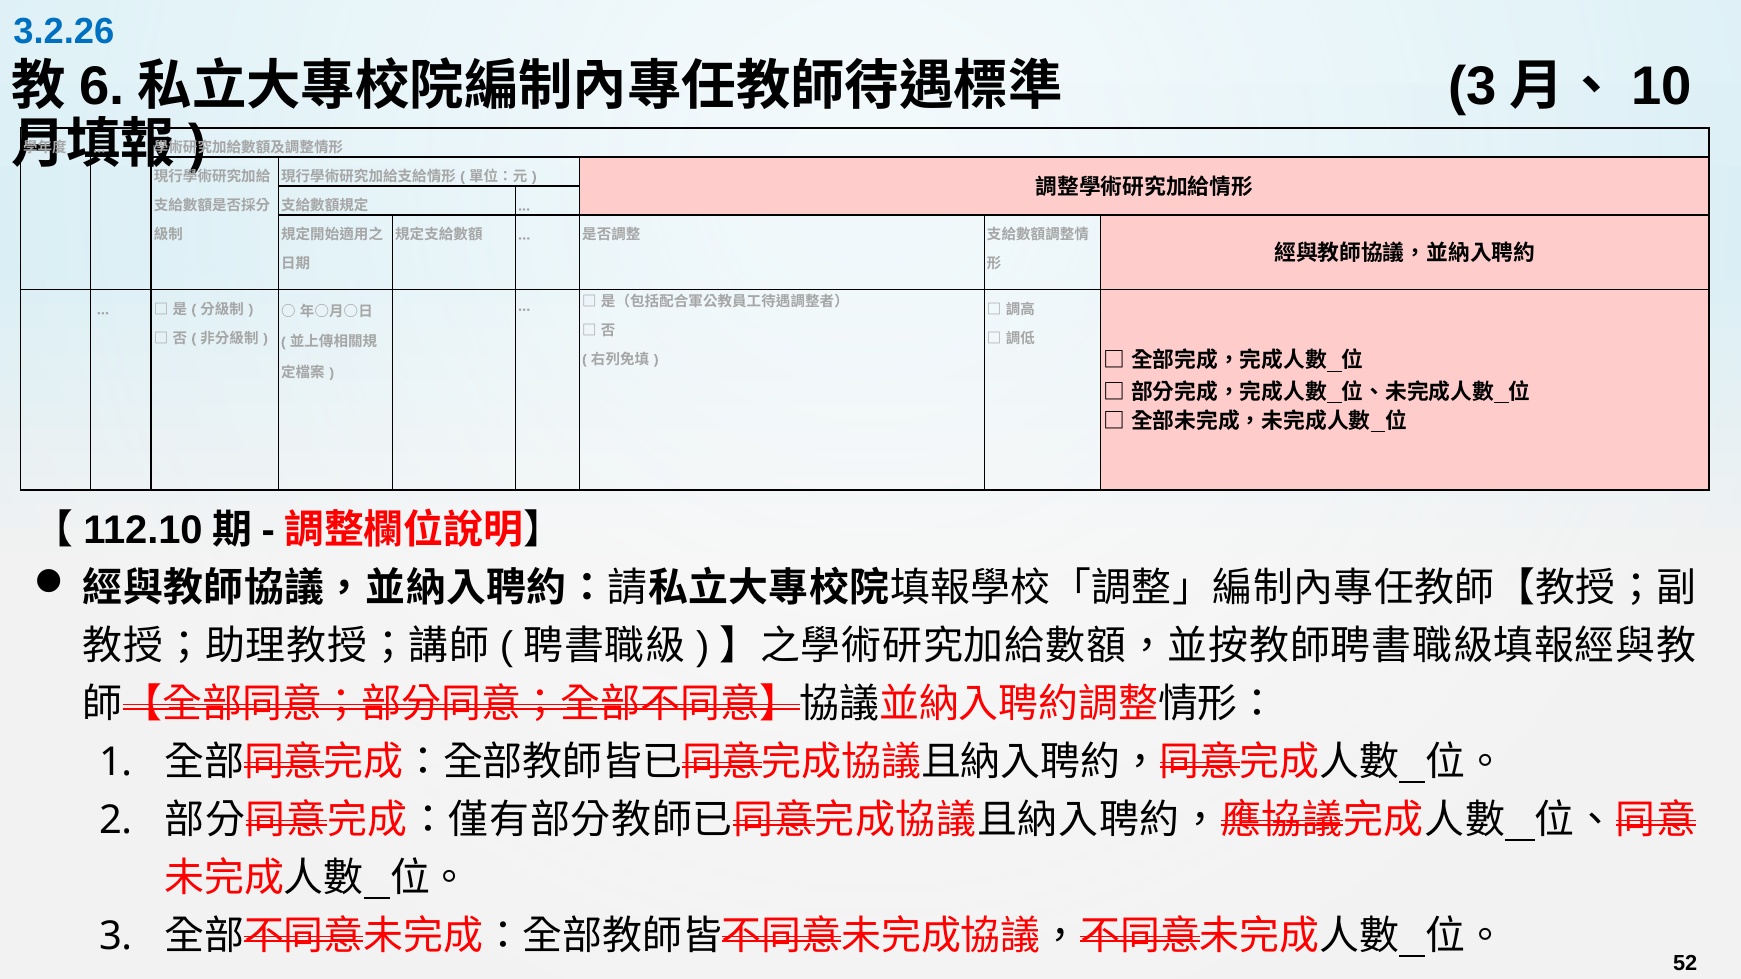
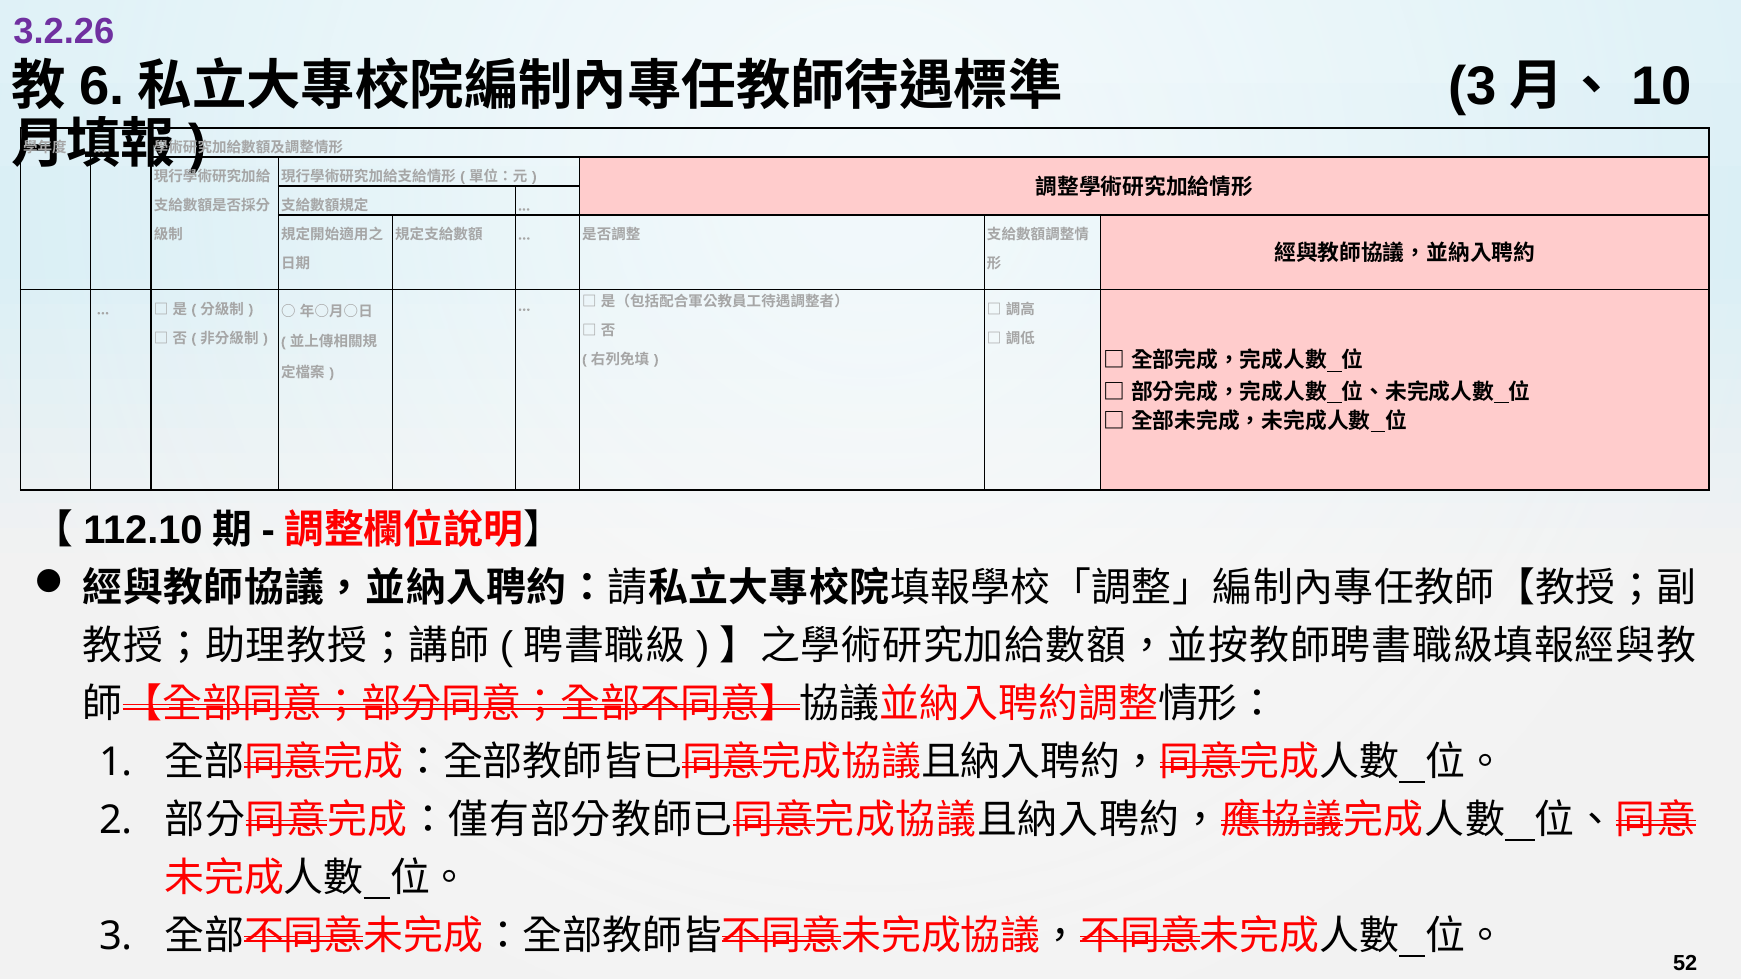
3.2.26 colour: blue -> purple (64, 32)
